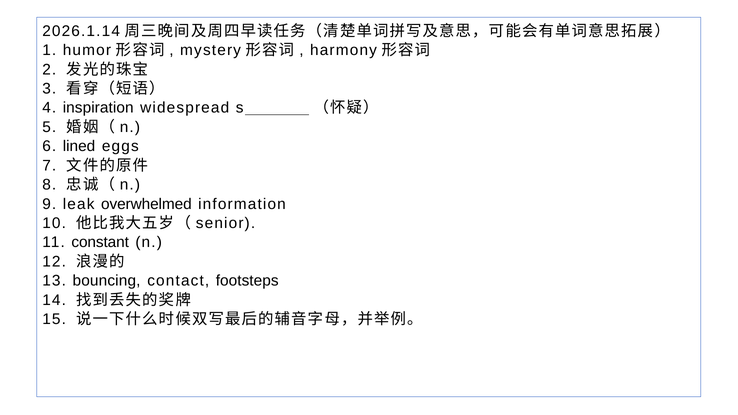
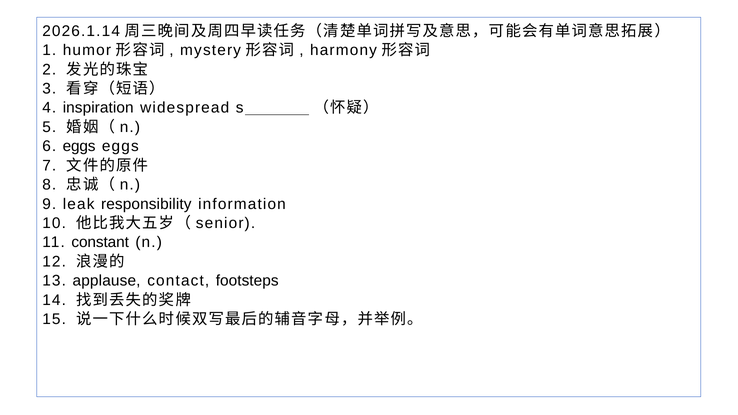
6 lined: lined -> eggs (79, 146)
overwhelmed: overwhelmed -> responsibility (146, 204)
bouncing: bouncing -> applause (107, 281)
